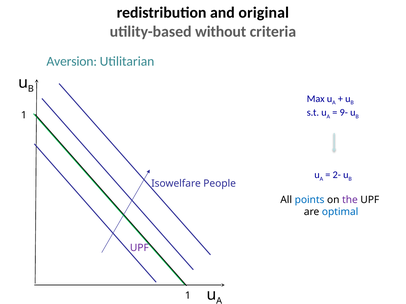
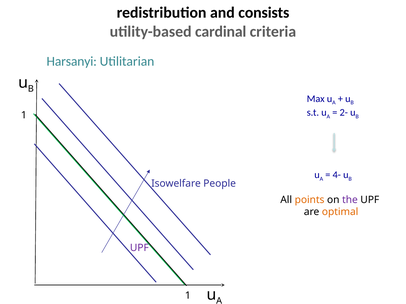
original: original -> consists (264, 13)
without: without -> cardinal (221, 32)
Aversion: Aversion -> Harsanyi (72, 62)
9-: 9- -> 2- (344, 113)
2-: 2- -> 4- (337, 175)
points colour: blue -> orange (310, 200)
optimal colour: blue -> orange (340, 212)
